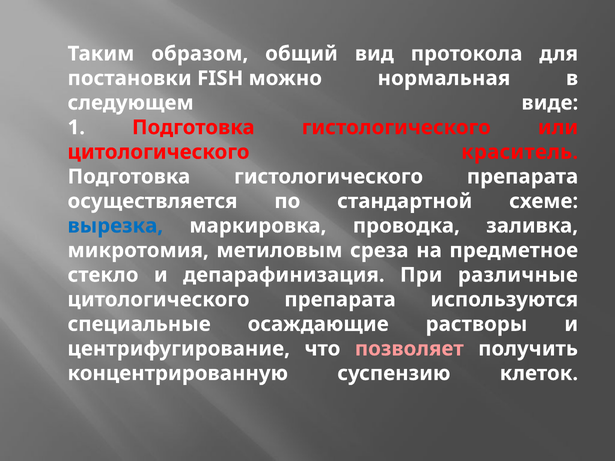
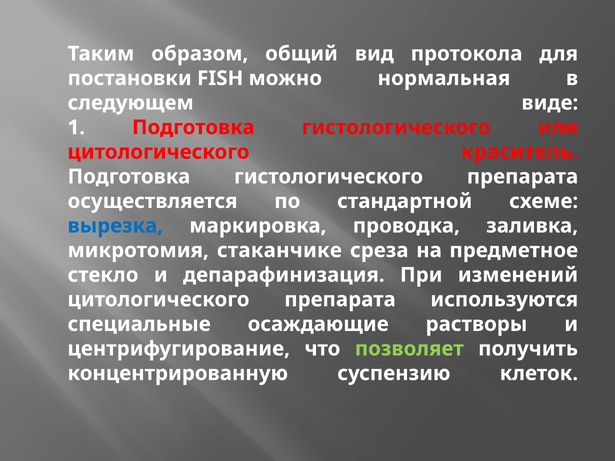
метиловым: метиловым -> стаканчике (279, 251)
различные: различные -> изменений (518, 275)
позволяет colour: pink -> light green (409, 349)
